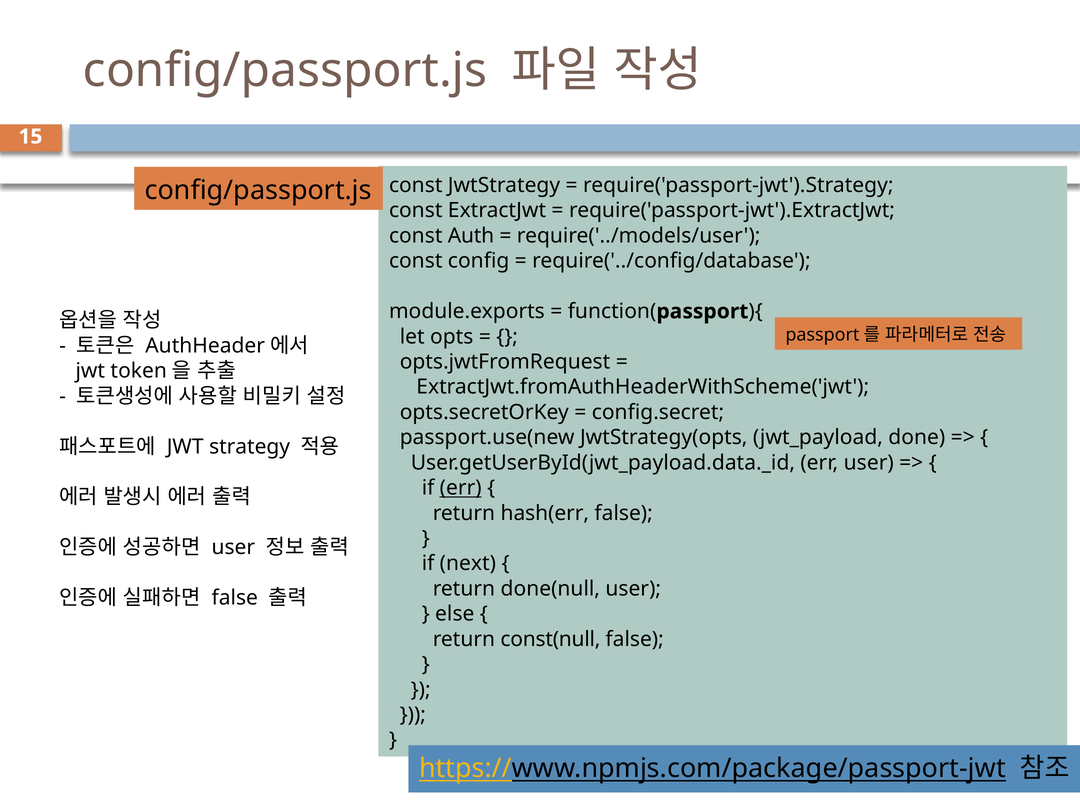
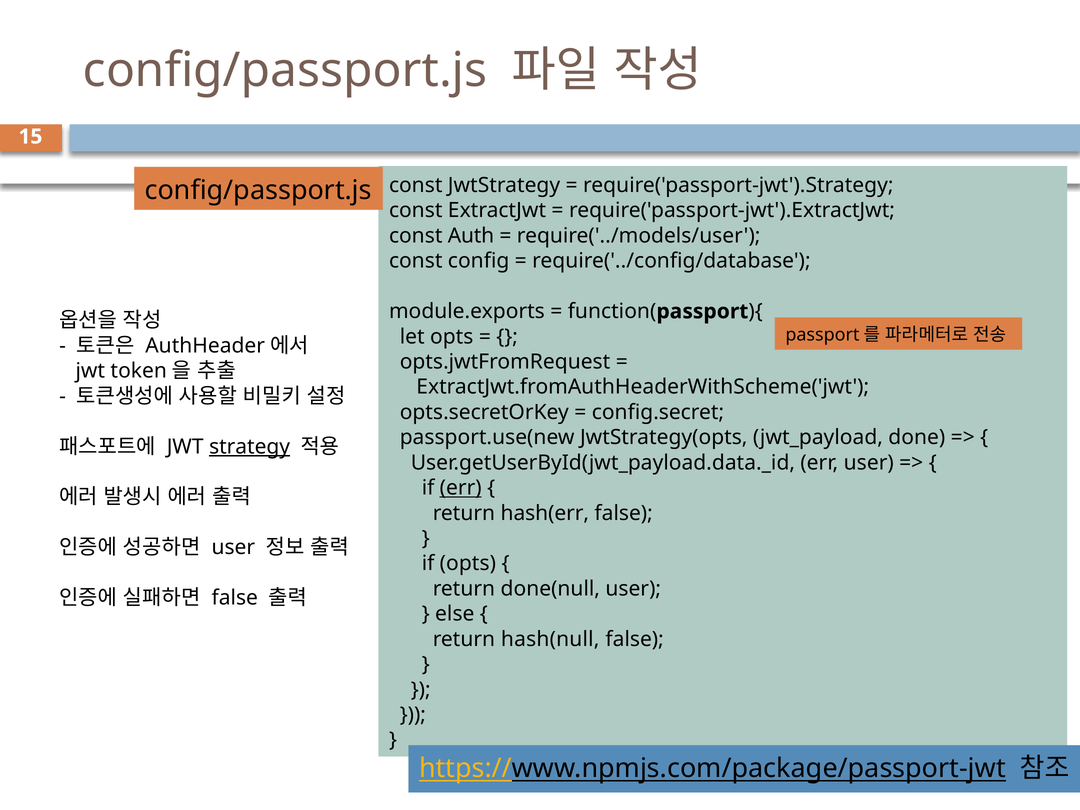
strategy underline: none -> present (250, 447)
if next: next -> opts (468, 564)
const(null: const(null -> hash(null (550, 639)
